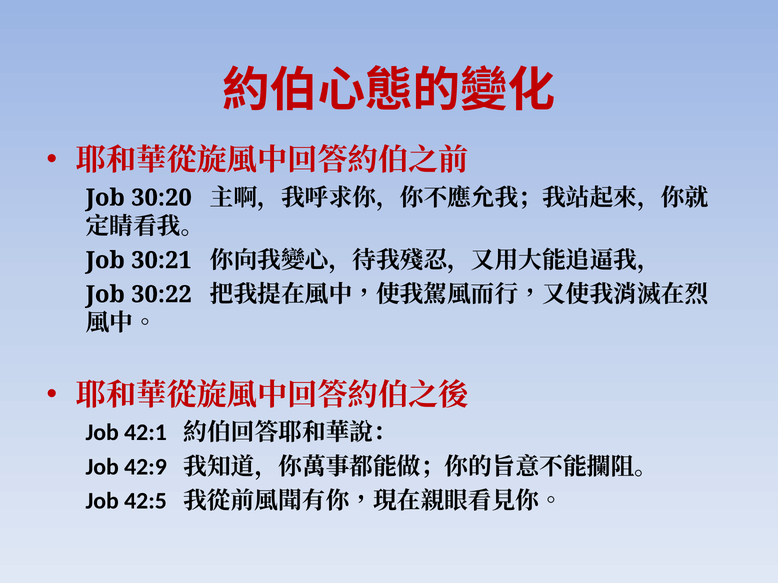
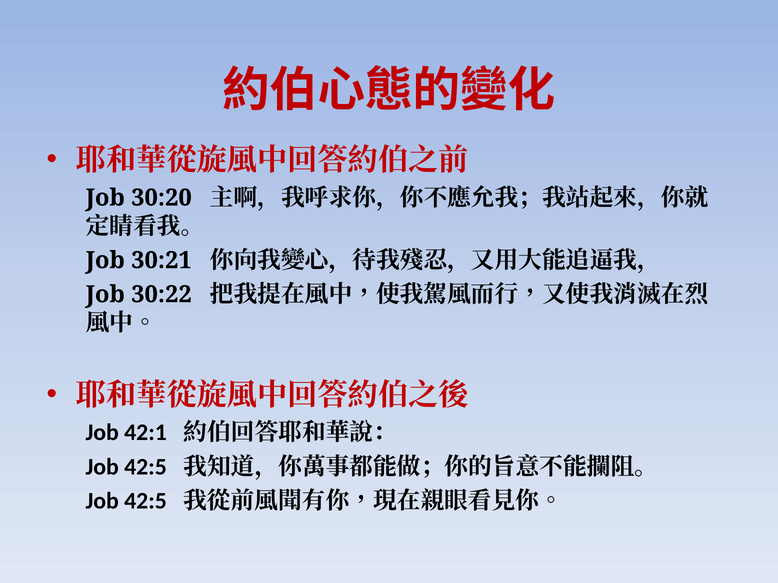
42:9: 42:9 -> 42:5 (146, 467)
